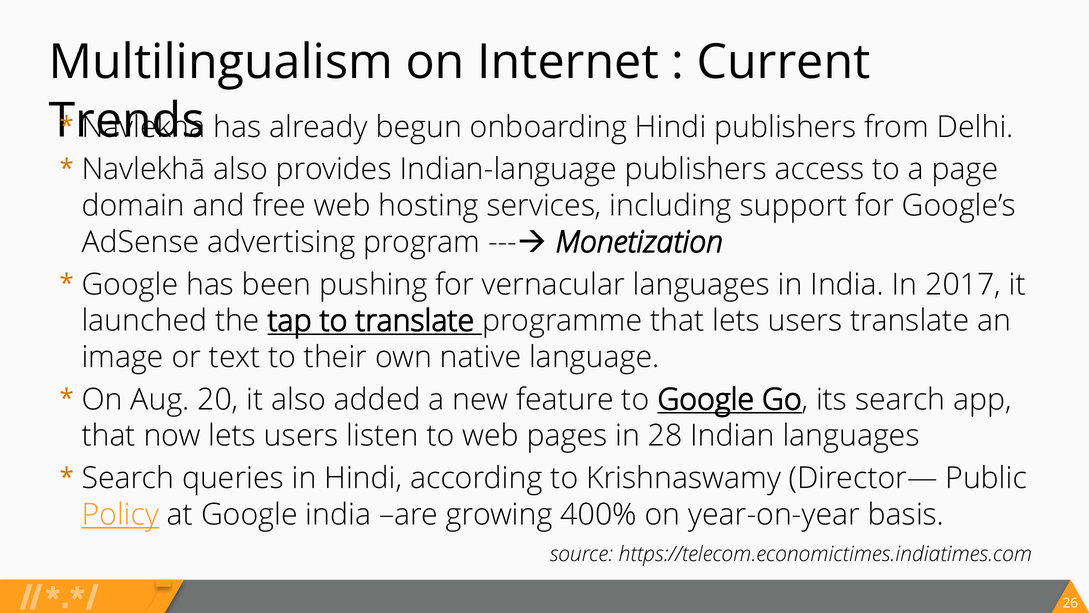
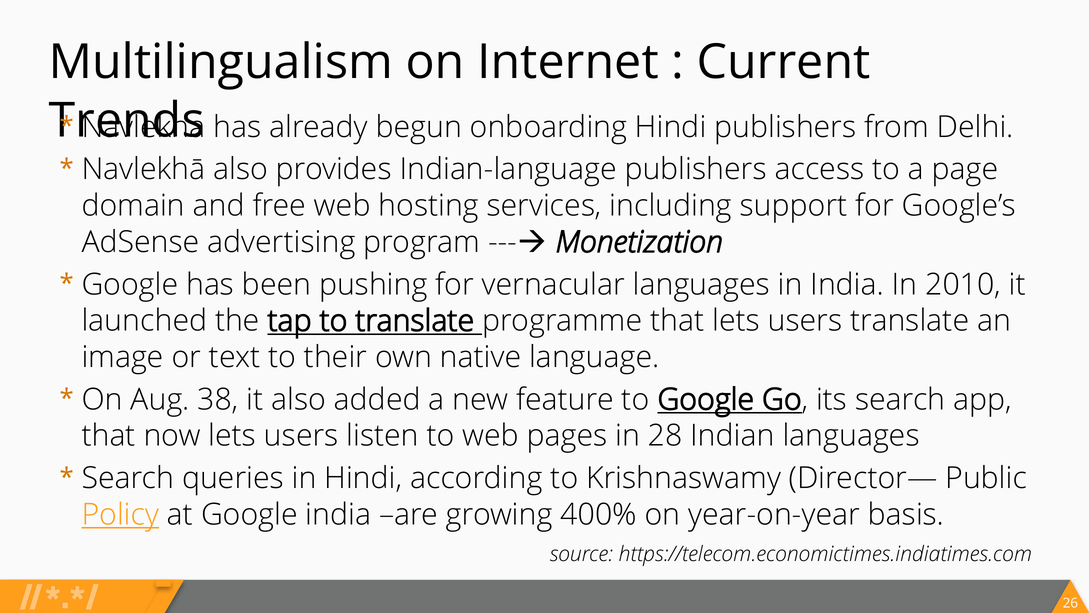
2017: 2017 -> 2010 (963, 284)
20: 20 -> 38 (218, 399)
